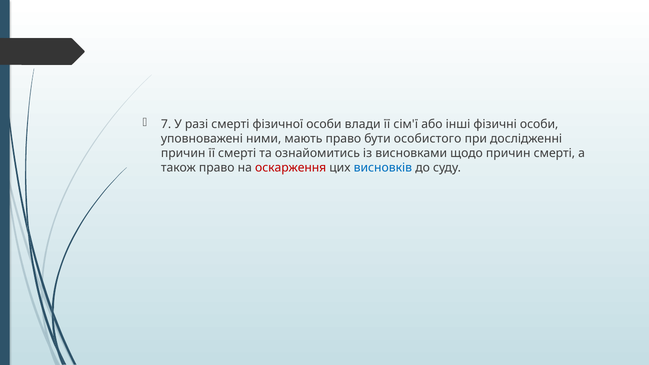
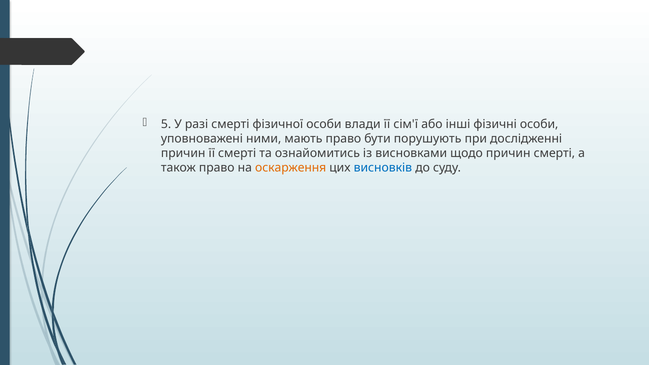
7: 7 -> 5 (166, 124)
особистого: особистого -> порушують (428, 139)
оскарження colour: red -> orange (291, 168)
